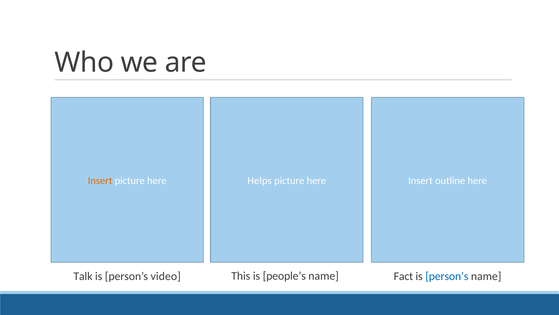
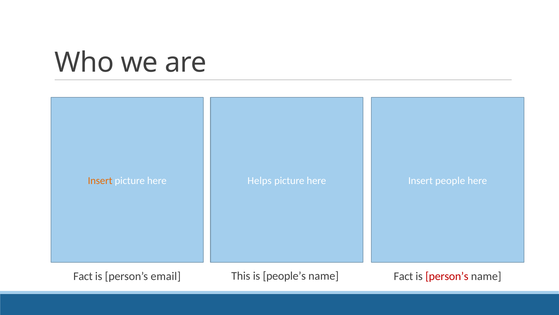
outline: outline -> people (450, 180)
Talk: Talk -> Fact (83, 276)
video: video -> email (166, 276)
person’s colour: blue -> red (447, 276)
